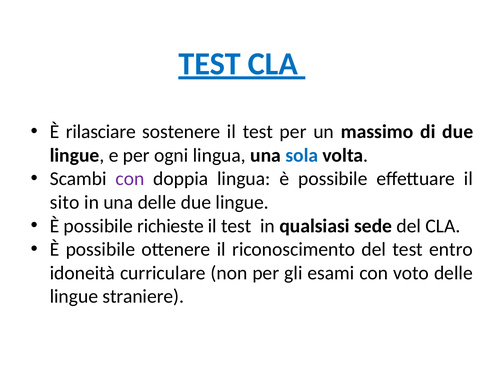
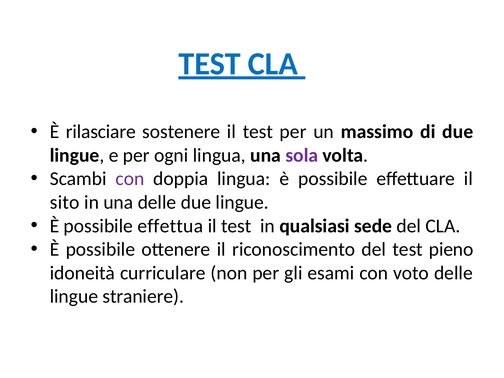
sola colour: blue -> purple (302, 155)
richieste: richieste -> effettua (170, 226)
entro: entro -> pieno (451, 249)
